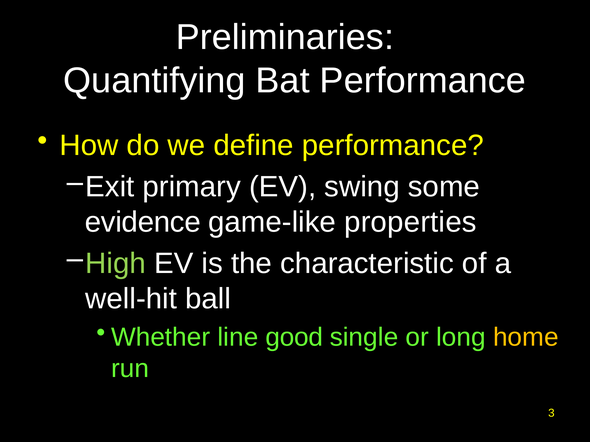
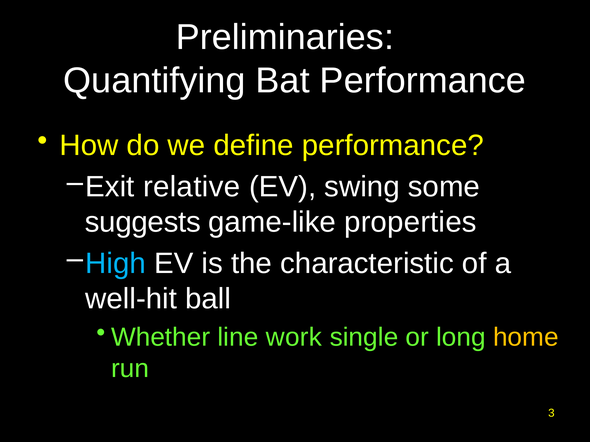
primary: primary -> relative (192, 187)
evidence: evidence -> suggests (143, 222)
High colour: light green -> light blue (116, 264)
good: good -> work (294, 337)
